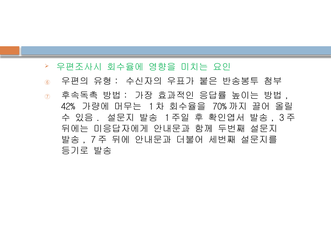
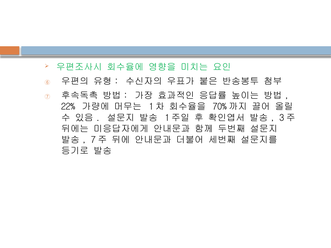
42%: 42% -> 22% (68, 107)
